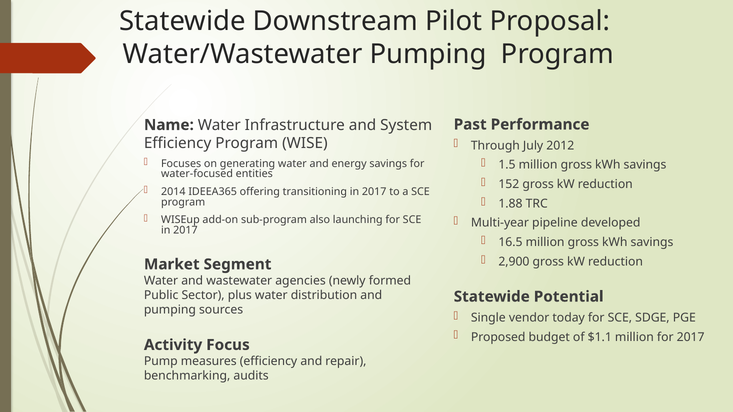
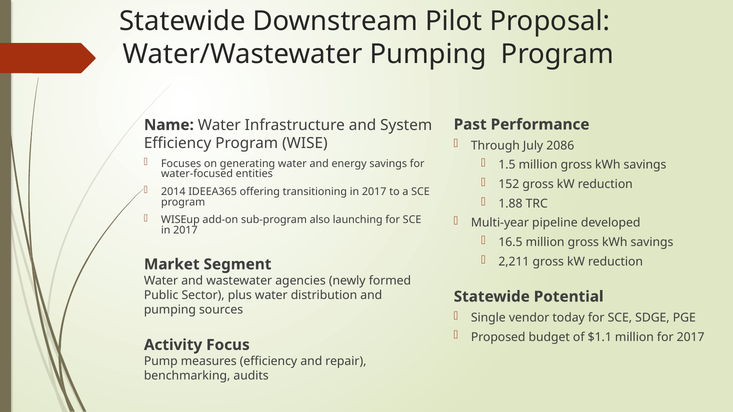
2012: 2012 -> 2086 (560, 146)
2,900: 2,900 -> 2,211 (514, 262)
